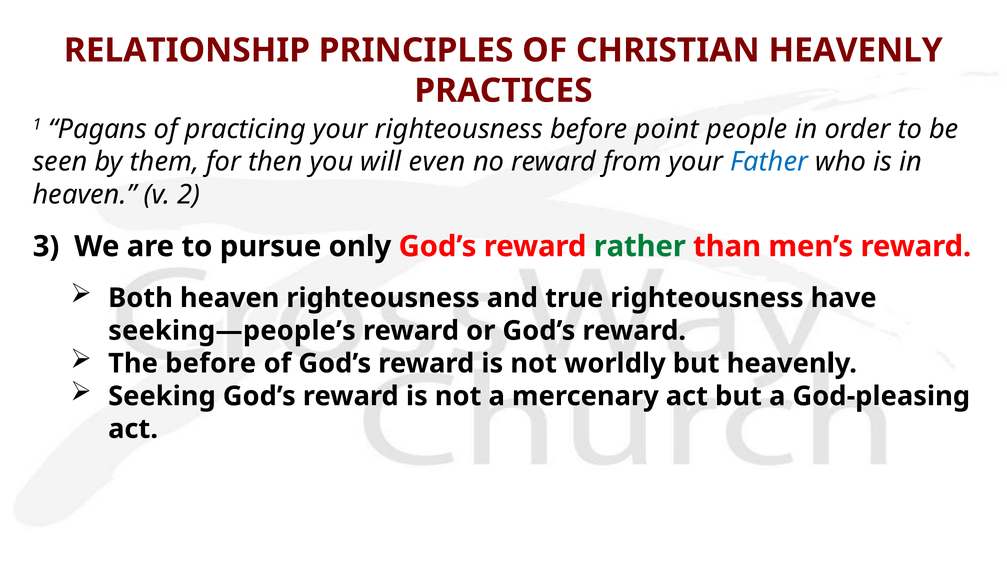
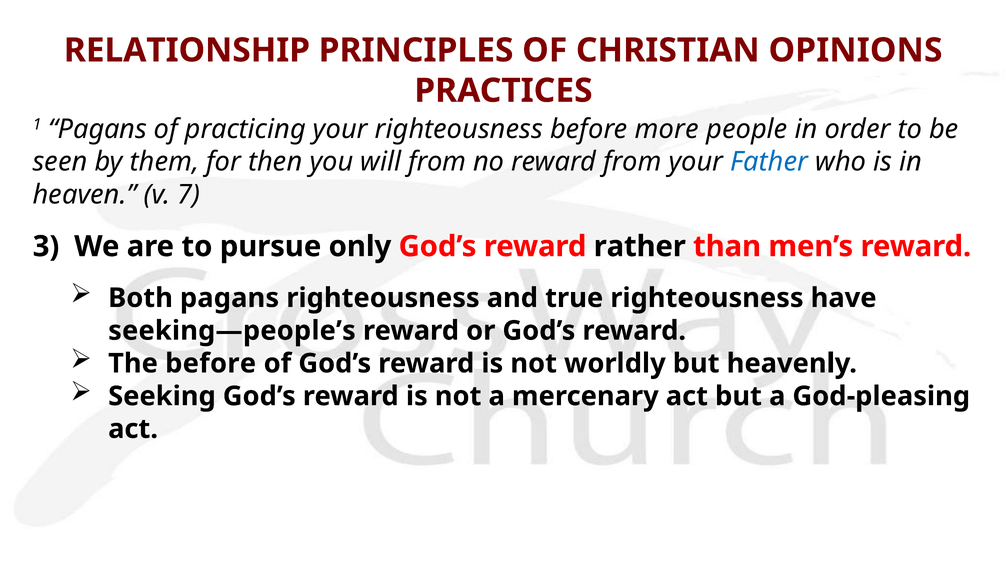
CHRISTIAN HEAVENLY: HEAVENLY -> OPINIONS (856, 50)
point: point -> more (667, 129)
will even: even -> from (437, 162)
2: 2 -> 7 (189, 194)
rather colour: green -> black (640, 246)
Both heaven: heaven -> pagans (230, 298)
